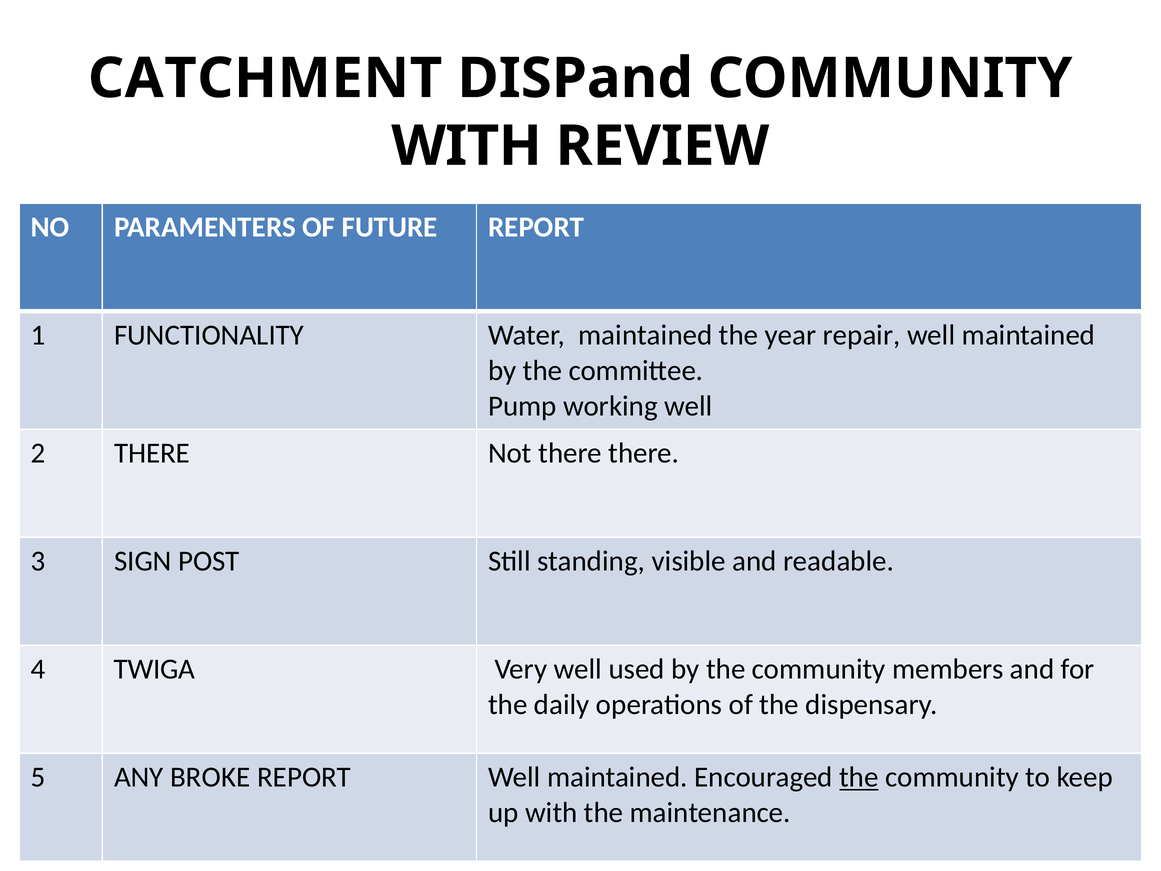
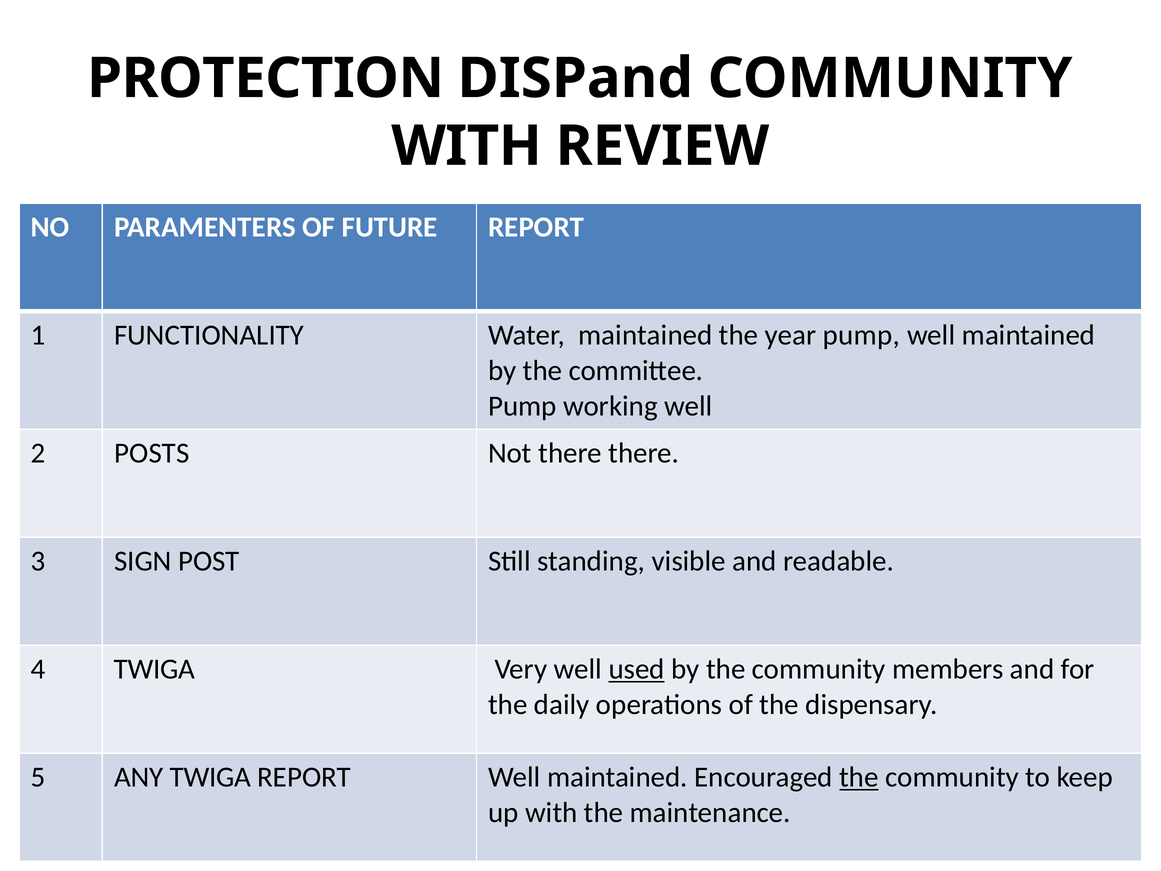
CATCHMENT: CATCHMENT -> PROTECTION (266, 78)
year repair: repair -> pump (861, 335)
2 THERE: THERE -> POSTS (152, 453)
used underline: none -> present (637, 669)
ANY BROKE: BROKE -> TWIGA (211, 777)
